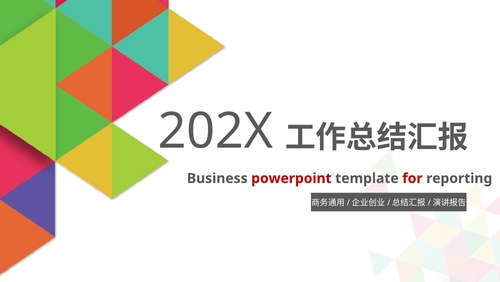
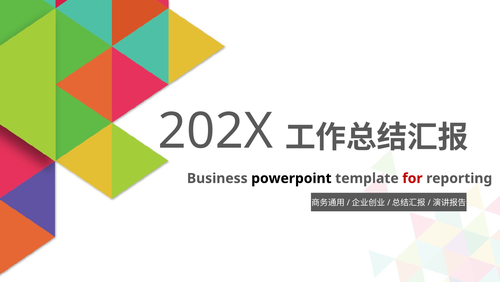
powerpoint colour: red -> black (291, 178)
